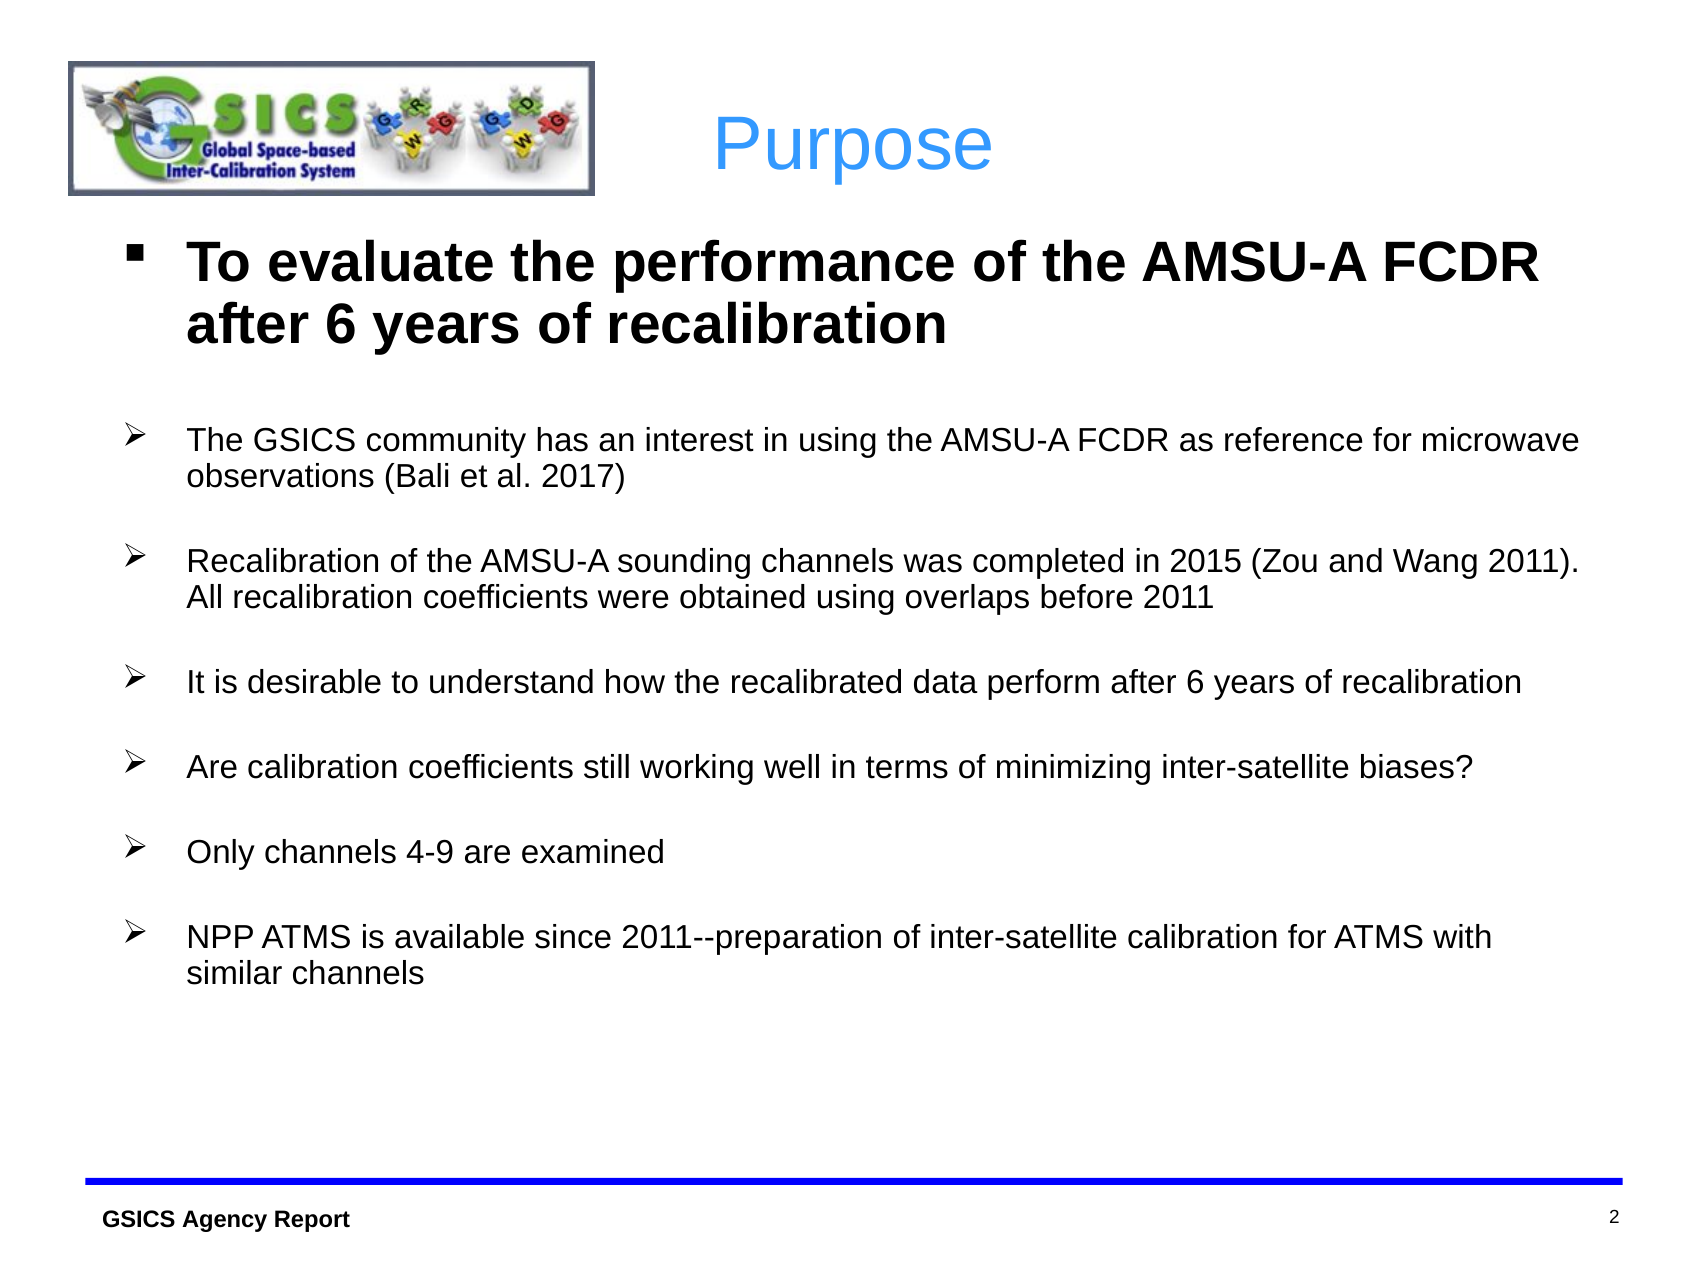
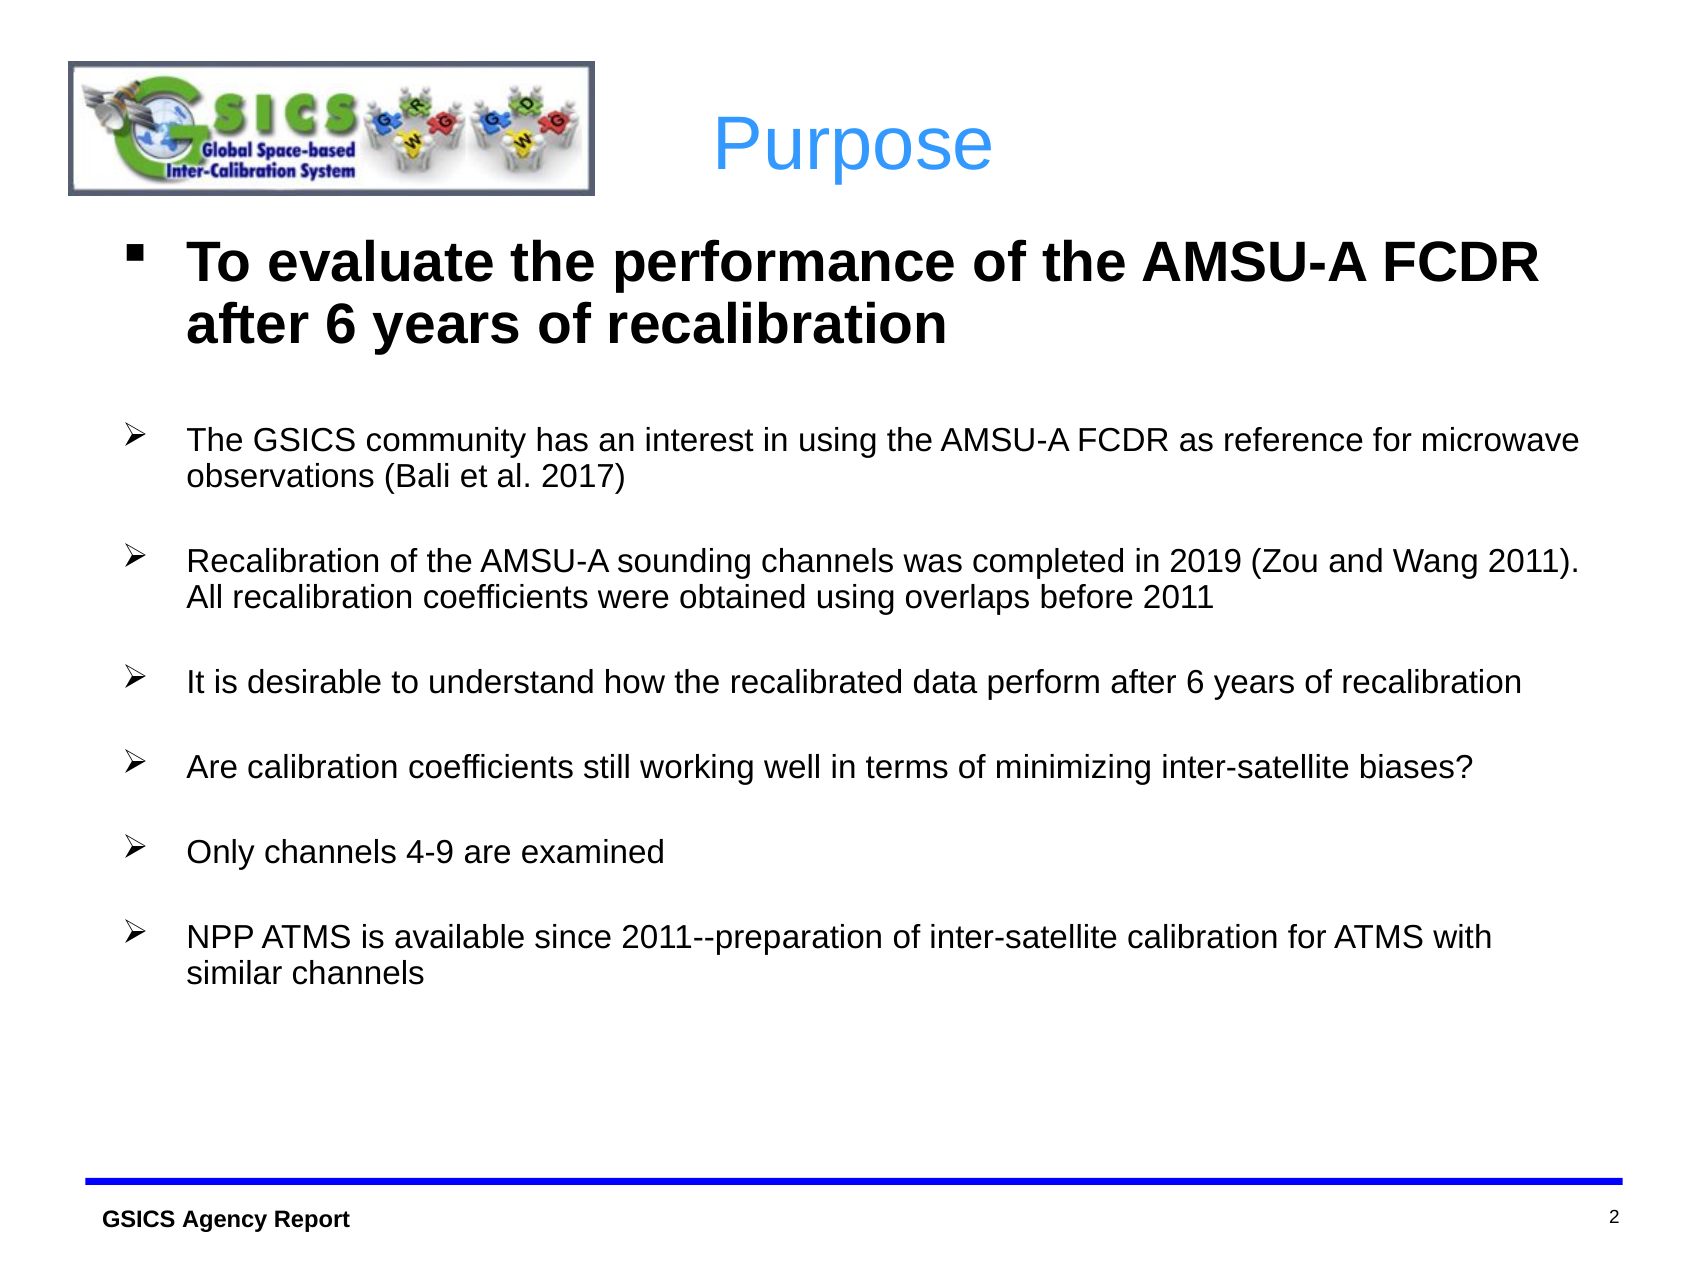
2015: 2015 -> 2019 (1206, 562)
